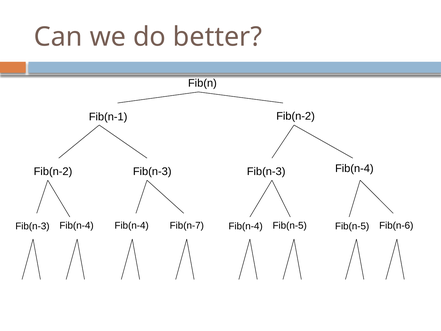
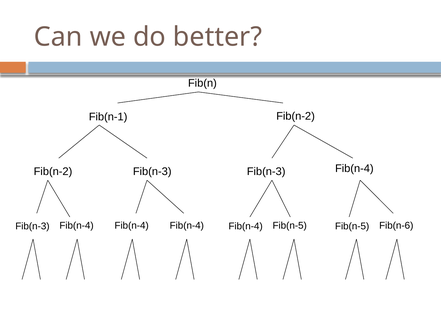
Fib(n-4 Fib(n-4 Fib(n-7: Fib(n-7 -> Fib(n-4 (187, 226)
